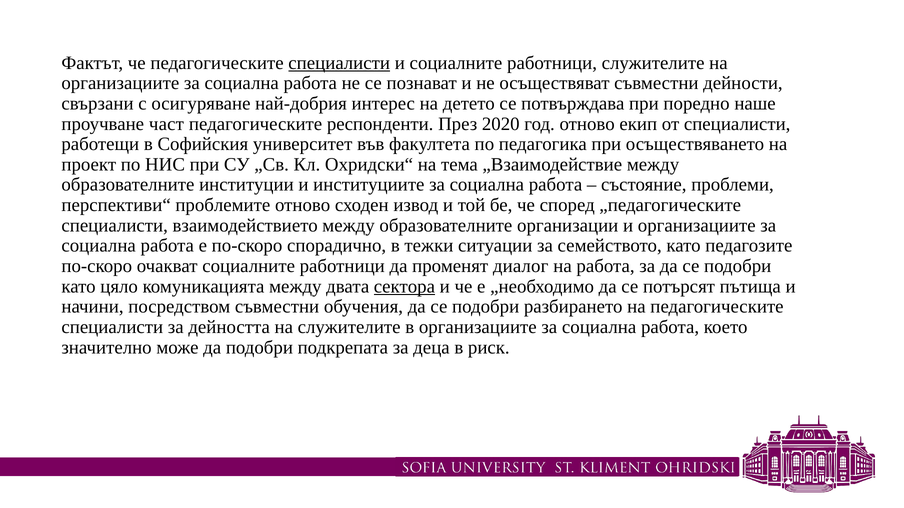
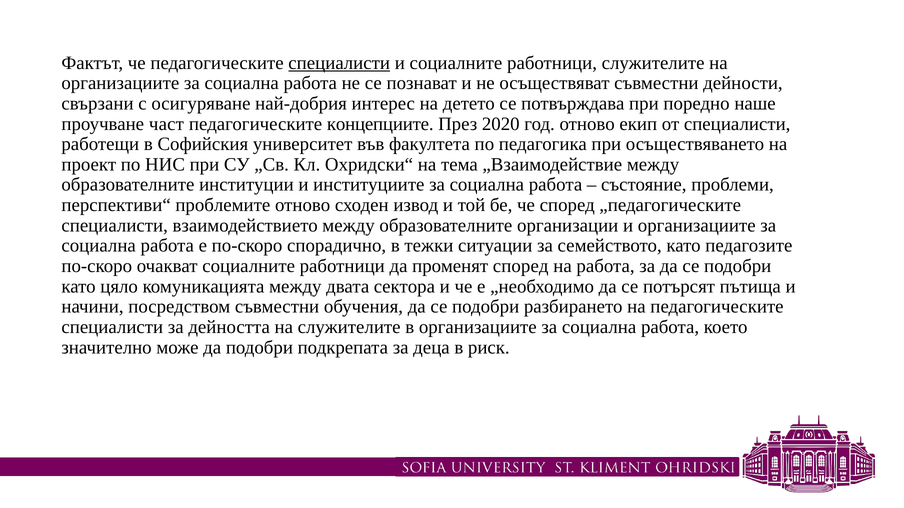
респонденти: респонденти -> концепциите (380, 124)
променят диалог: диалог -> според (521, 266)
сектора underline: present -> none (404, 287)
